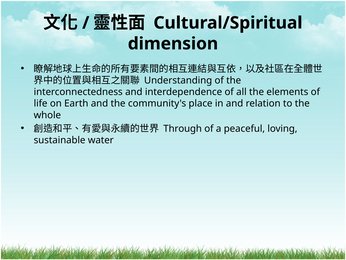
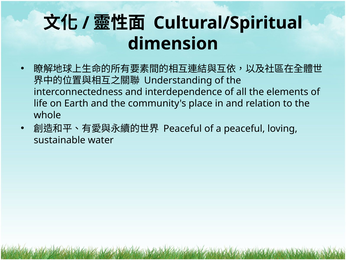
Through: Through -> Peaceful (183, 128)
